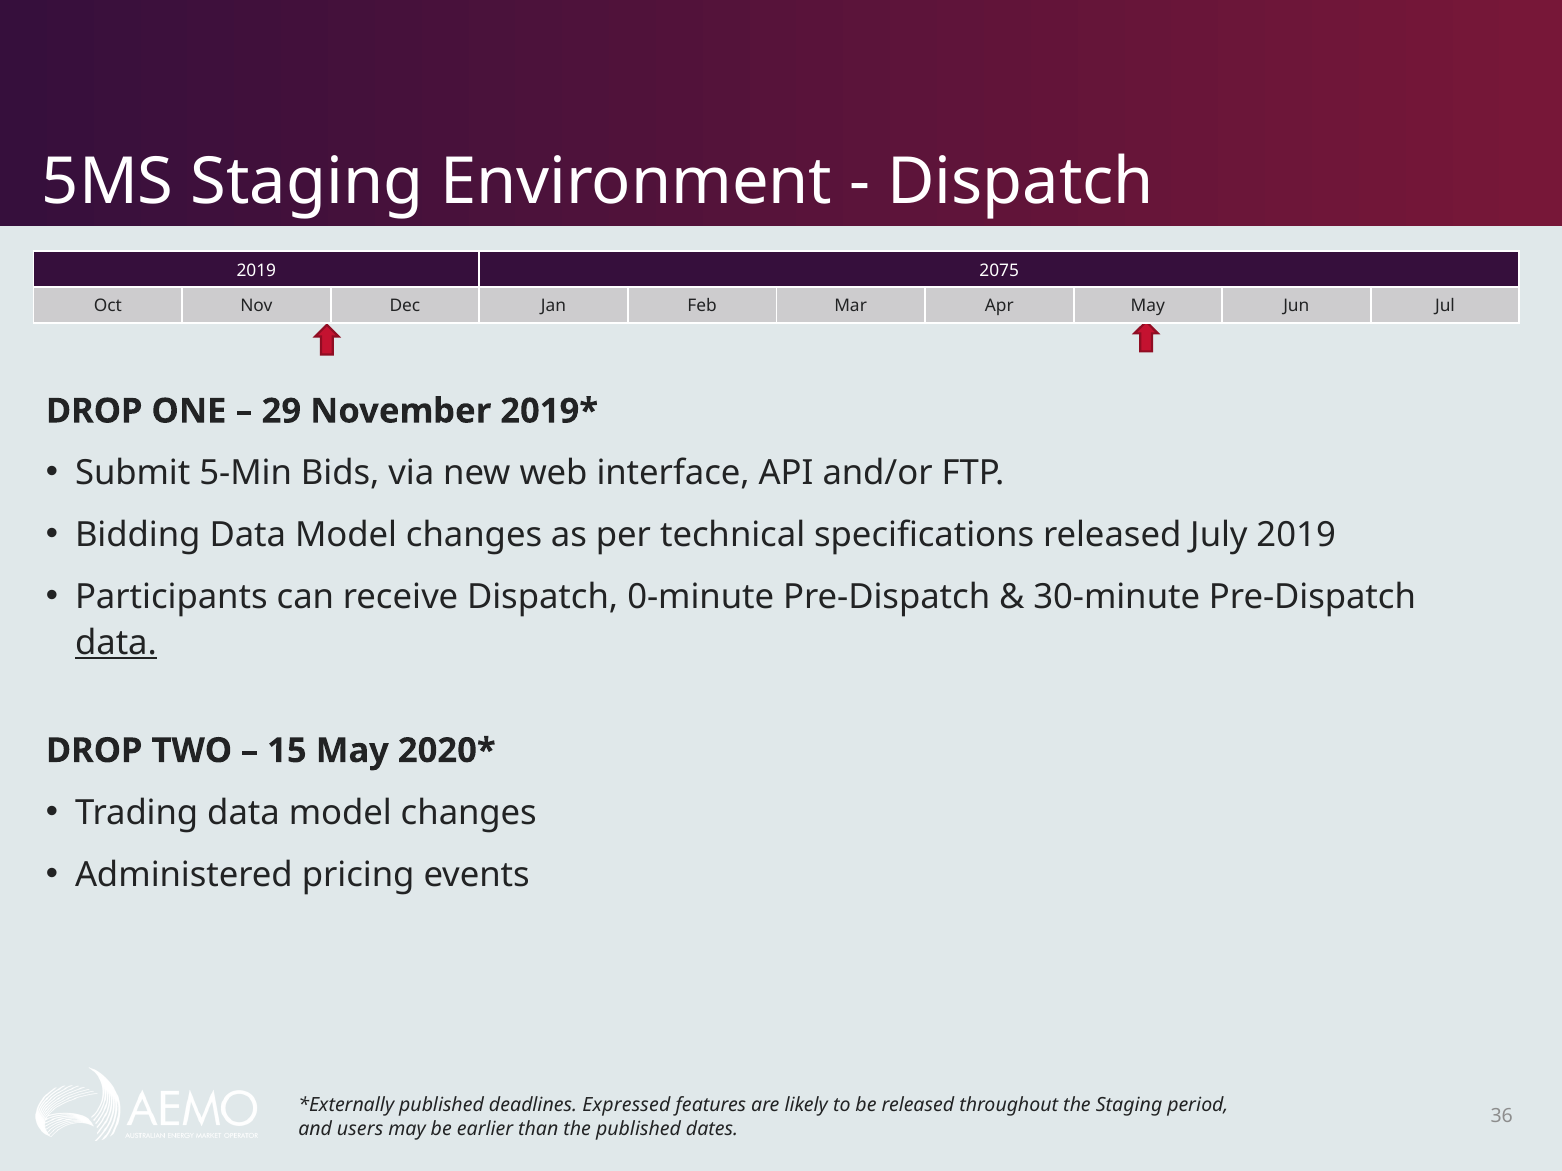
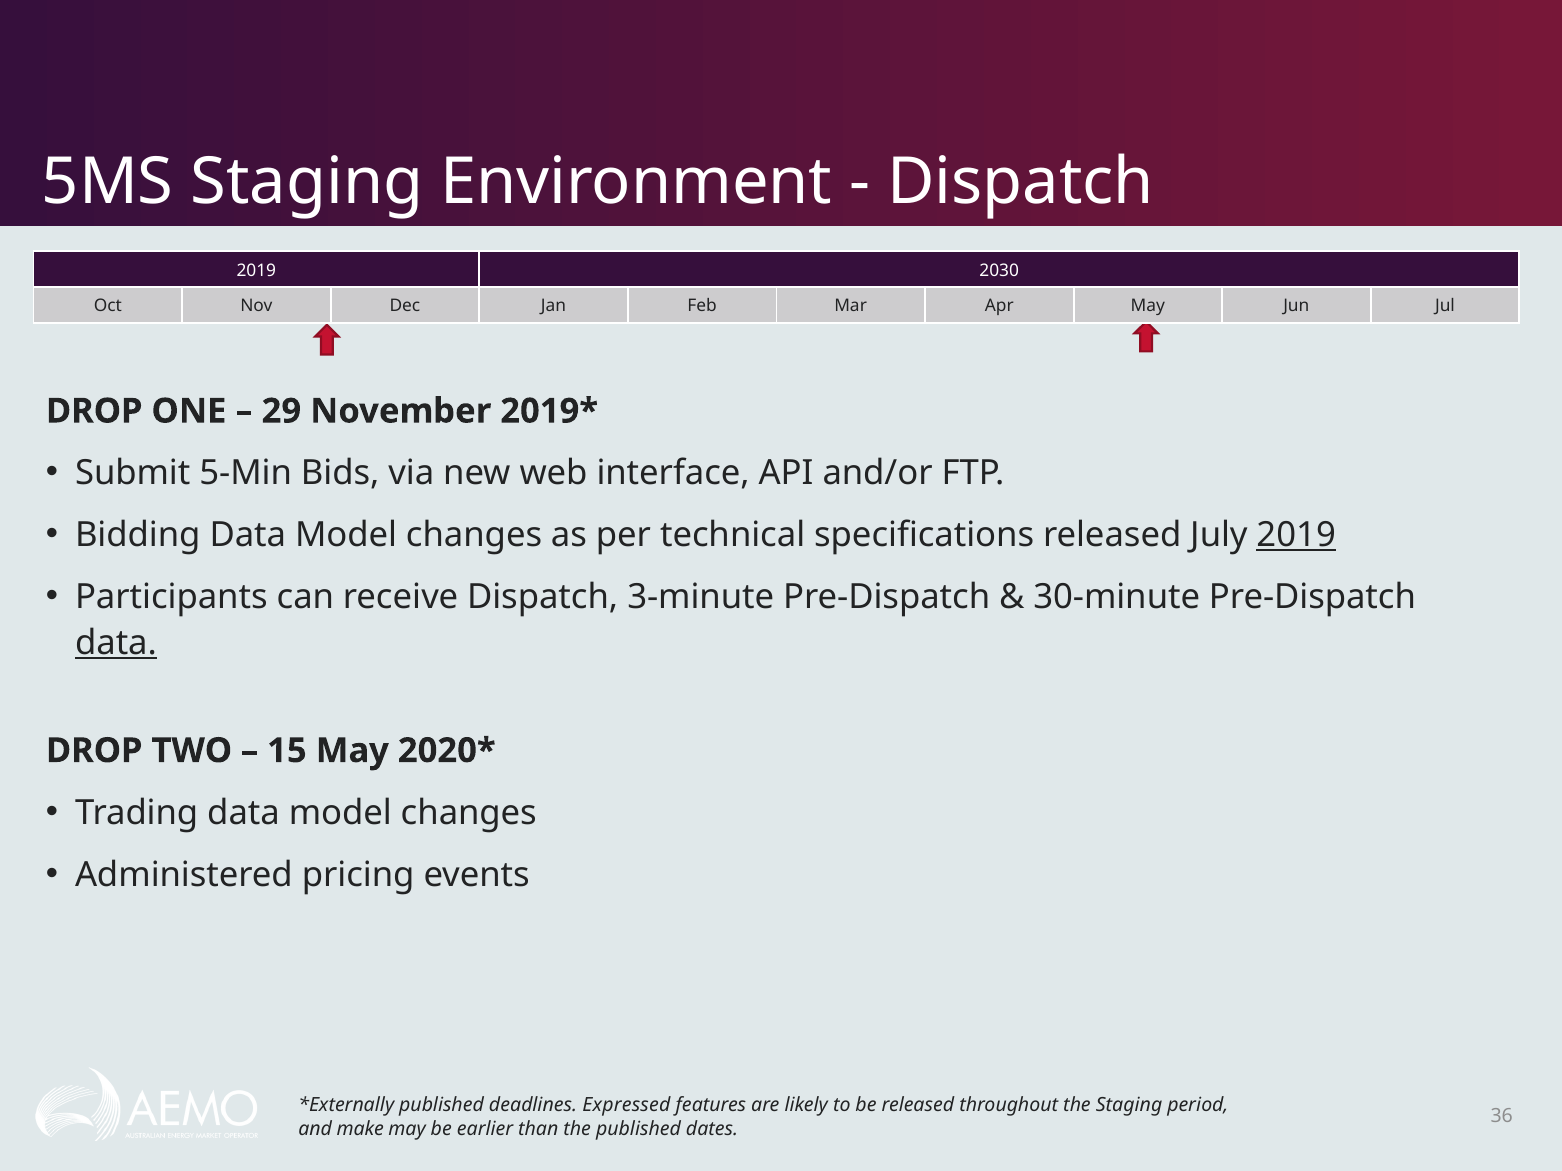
2075: 2075 -> 2030 (999, 270)
2019 underline: none -> present (1296, 535)
0-minute: 0-minute -> 3-minute (701, 597)
users: users -> make (360, 1129)
